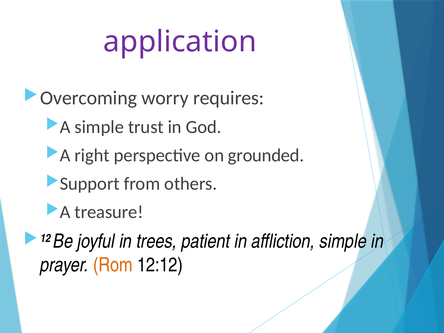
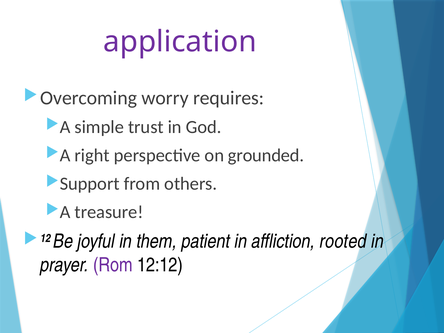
trees: trees -> them (157, 241)
affliction simple: simple -> rooted (343, 241)
Rom colour: orange -> purple (113, 265)
